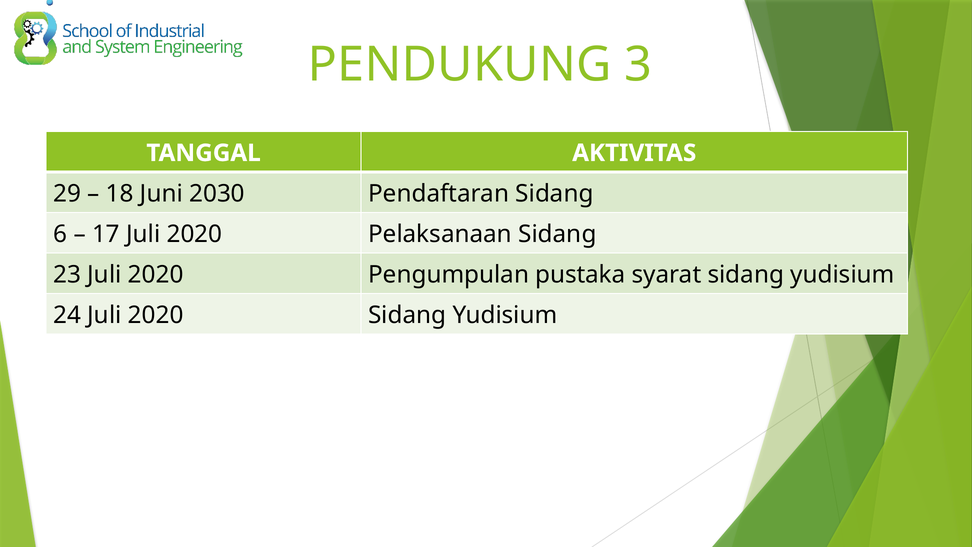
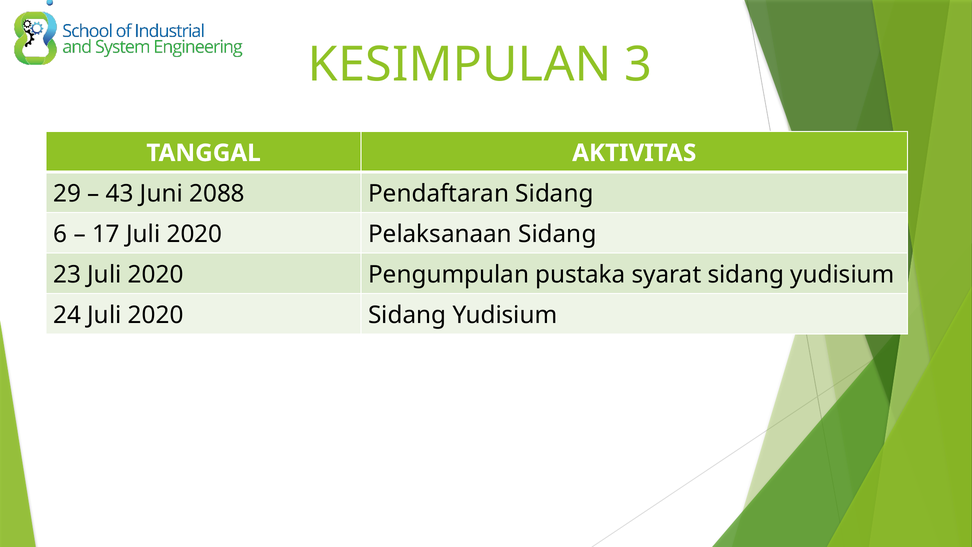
PENDUKUNG: PENDUKUNG -> KESIMPULAN (460, 64)
18: 18 -> 43 (120, 193)
2030: 2030 -> 2088 (217, 193)
